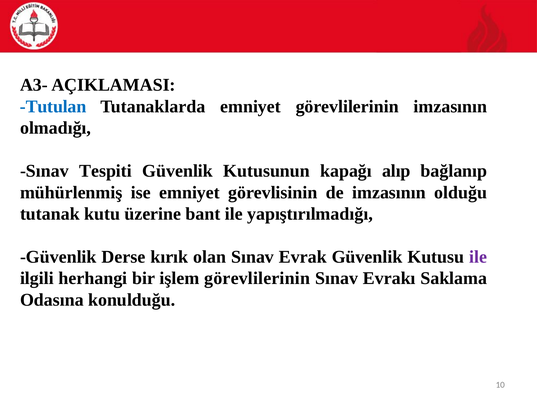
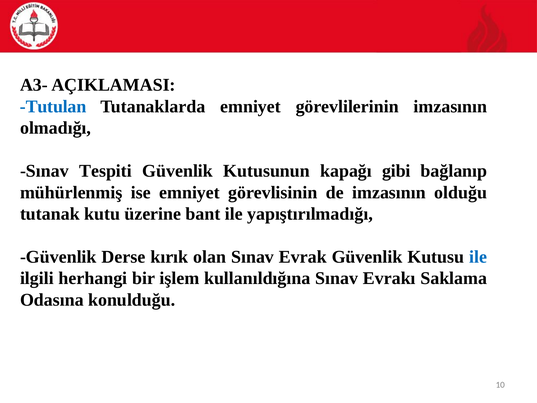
alıp: alıp -> gibi (396, 171)
ile colour: purple -> blue (478, 257)
işlem görevlilerinin: görevlilerinin -> kullanıldığına (257, 278)
